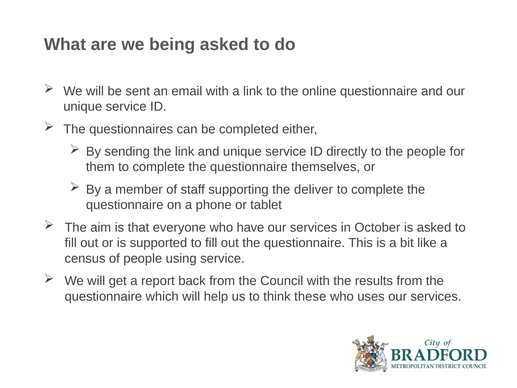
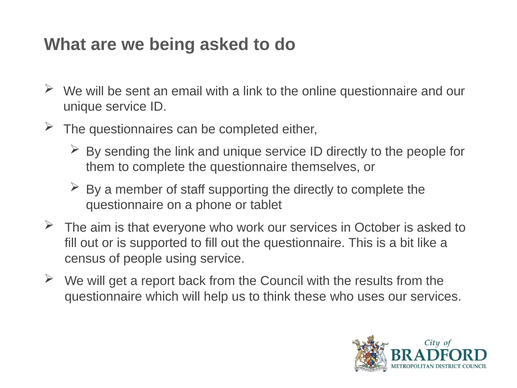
the deliver: deliver -> directly (314, 189)
have: have -> work (250, 227)
